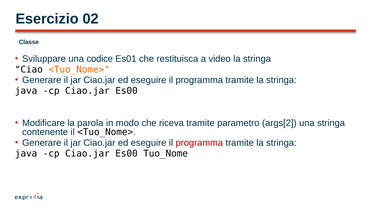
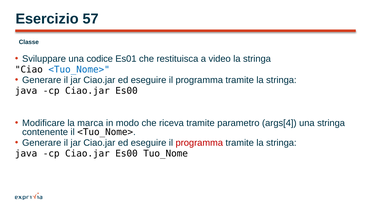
02: 02 -> 57 (91, 19)
<Tuo_Nome> colour: orange -> blue (79, 69)
parola: parola -> marca (90, 123)
args[2: args[2 -> args[4 (279, 123)
